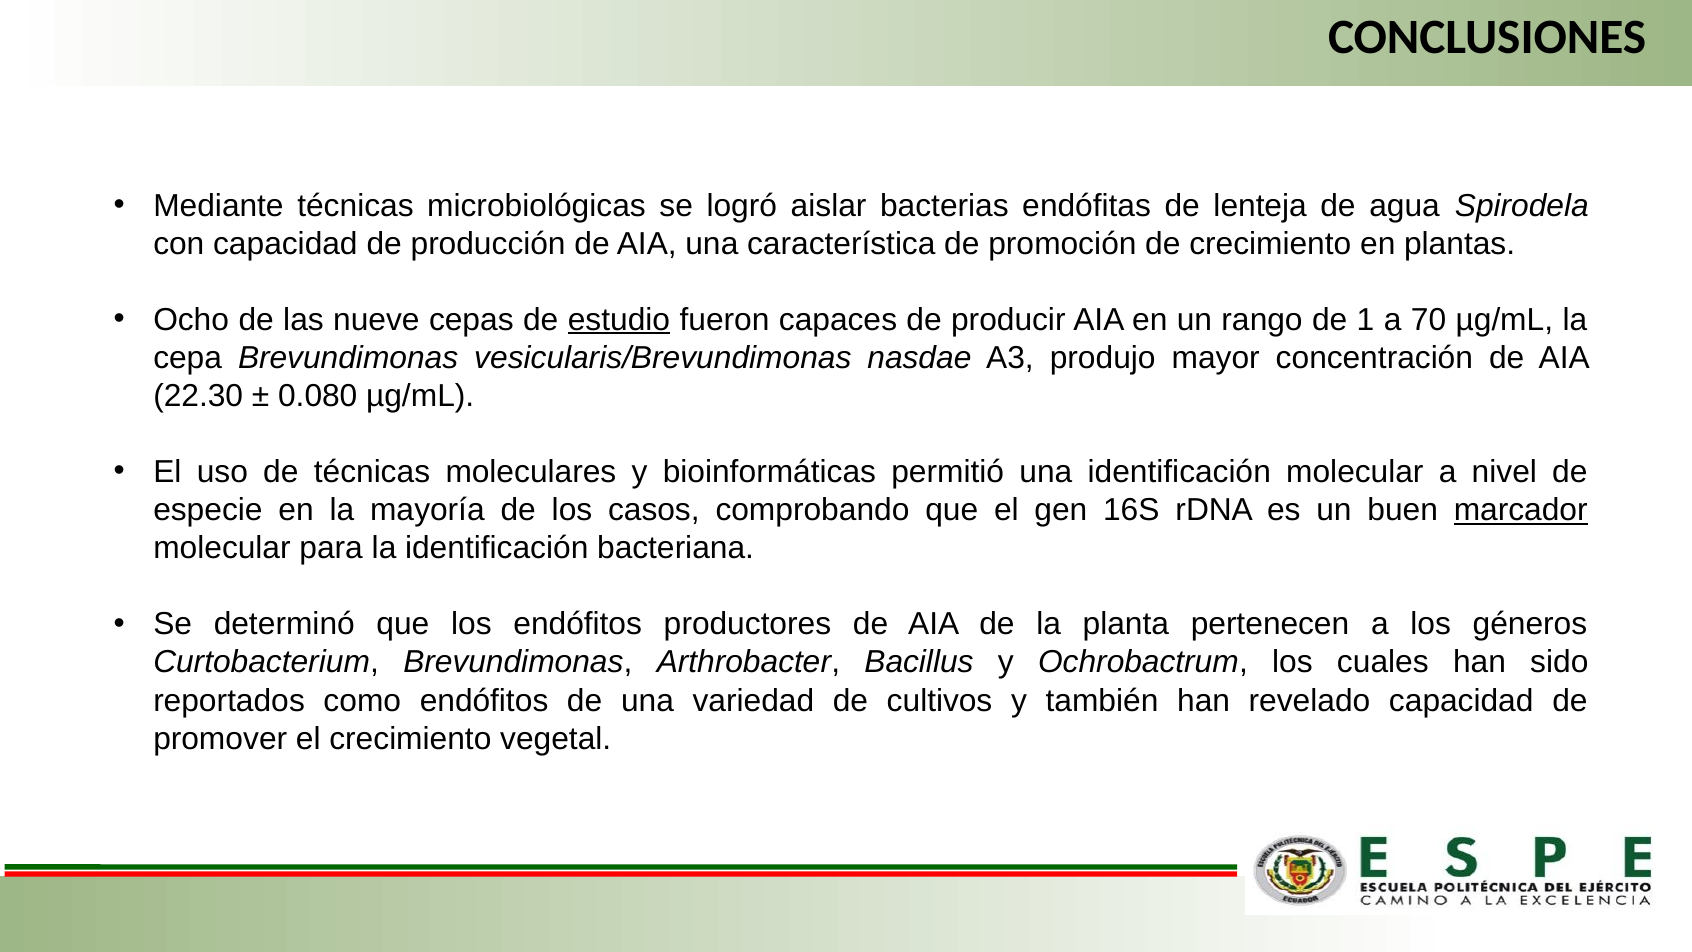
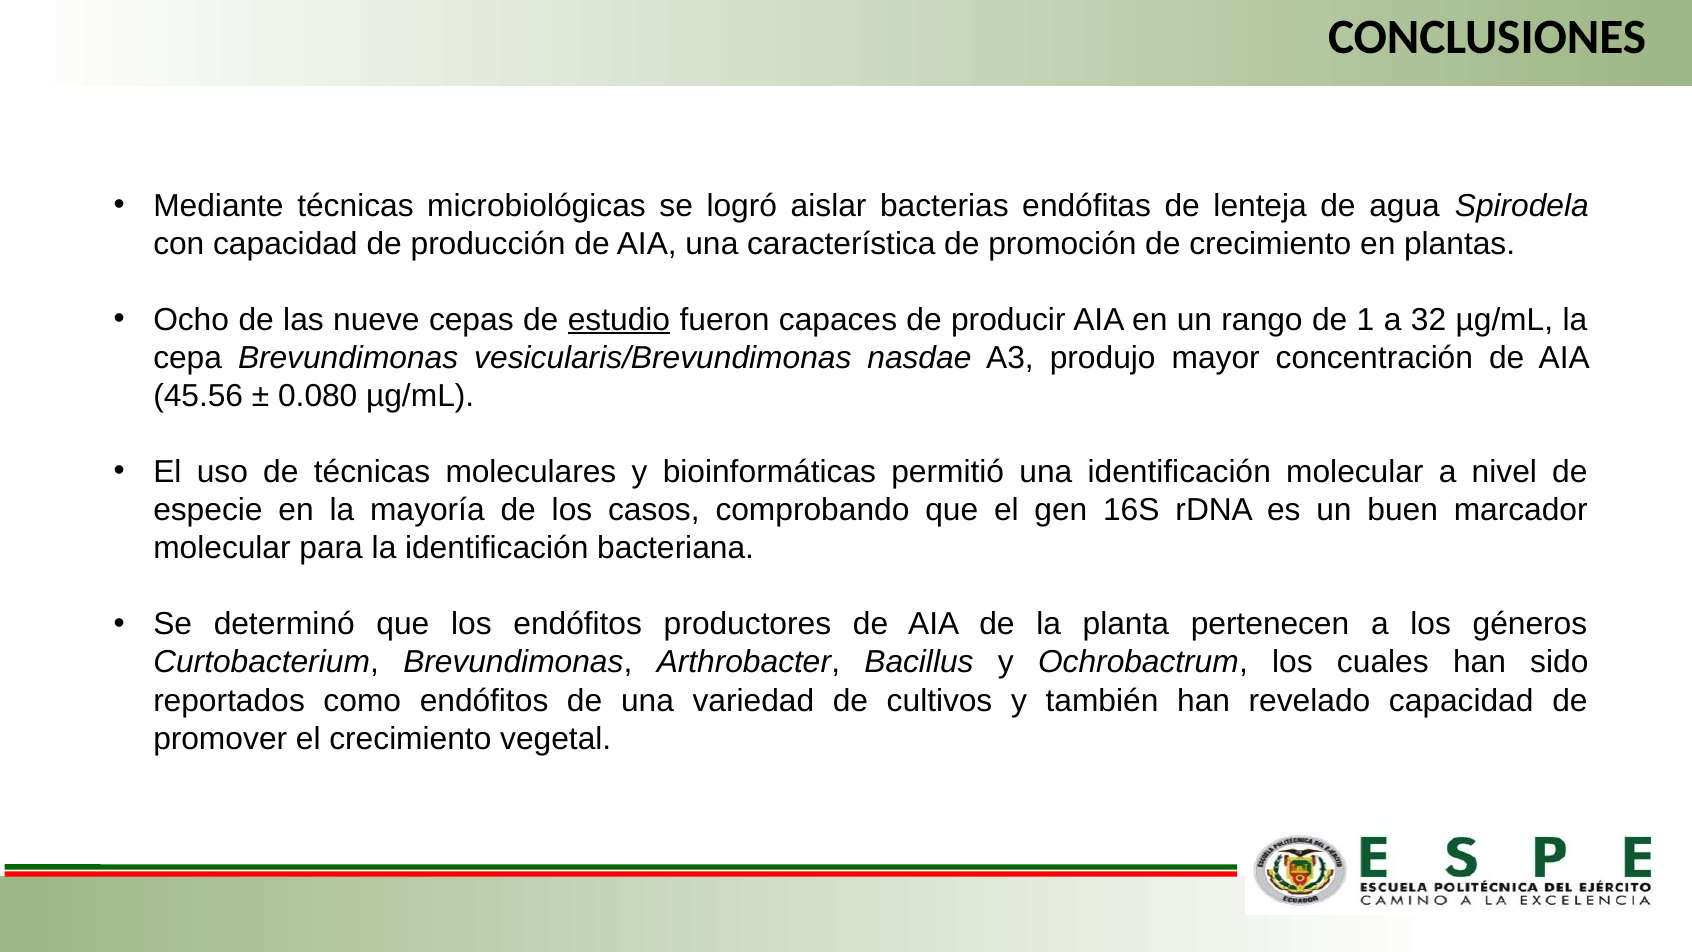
70: 70 -> 32 (1428, 320)
22.30: 22.30 -> 45.56 (198, 396)
marcador underline: present -> none (1521, 510)
